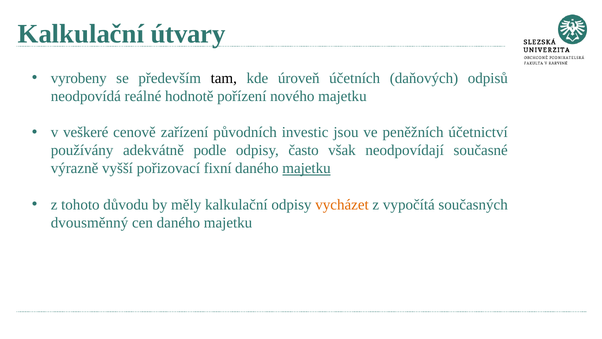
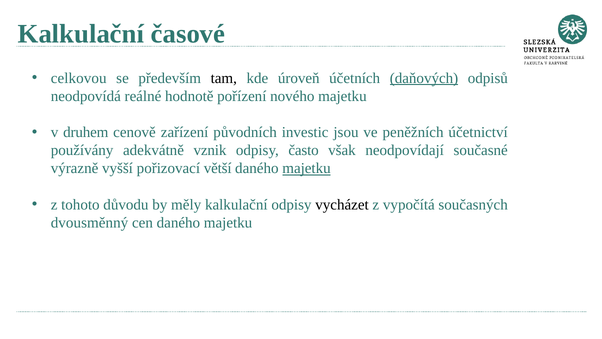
útvary: útvary -> časové (188, 34)
vyrobeny: vyrobeny -> celkovou (79, 78)
daňových underline: none -> present (424, 78)
veškeré: veškeré -> druhem (86, 132)
podle: podle -> vznik (210, 150)
fixní: fixní -> větší (218, 168)
vycházet colour: orange -> black (342, 204)
